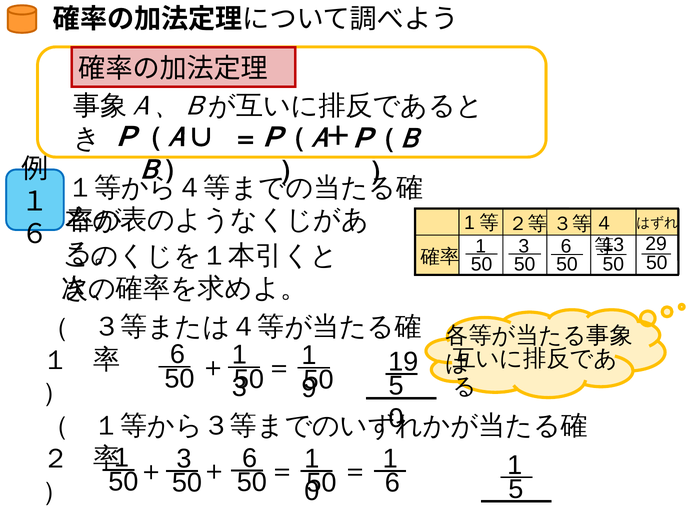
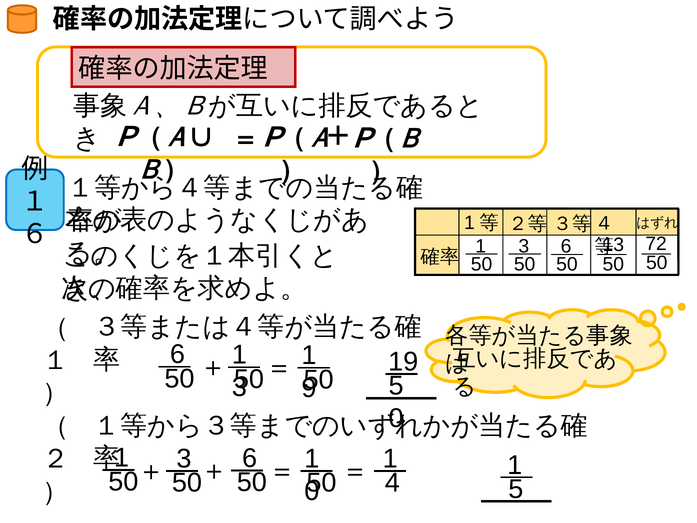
29: 29 -> 72 (656, 244)
6: 6 -> 4 (392, 483)
